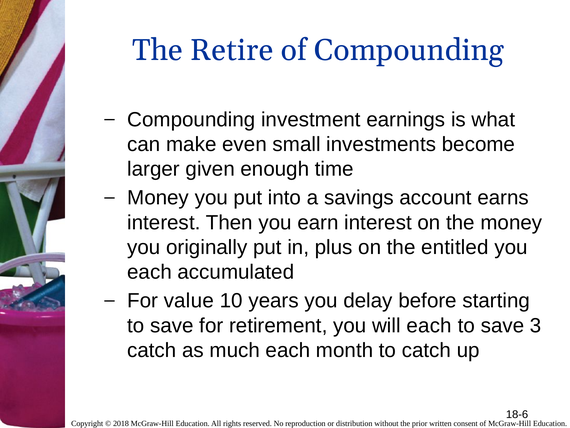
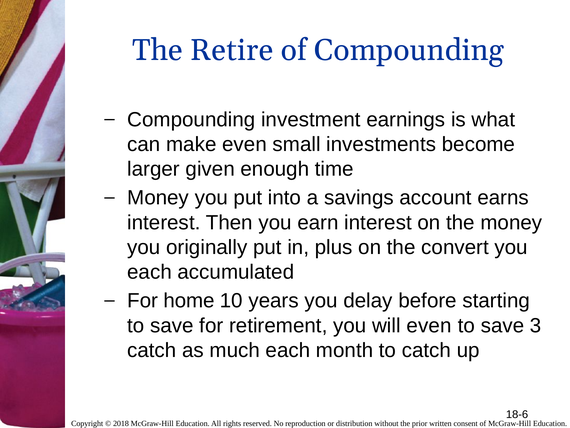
entitled: entitled -> convert (455, 247)
value: value -> home (189, 300)
will each: each -> even (429, 325)
